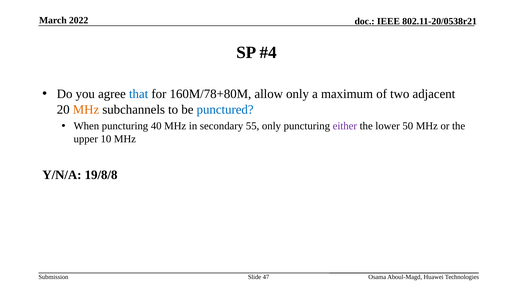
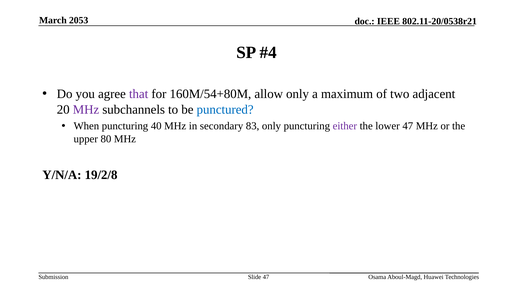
2022: 2022 -> 2053 (79, 20)
that colour: blue -> purple (139, 94)
160M/78+80M: 160M/78+80M -> 160M/54+80M (210, 94)
MHz colour: orange -> purple (86, 109)
55: 55 -> 83 (253, 126)
lower 50: 50 -> 47 (408, 126)
10: 10 -> 80 (106, 139)
19/8/8: 19/8/8 -> 19/2/8 (101, 175)
